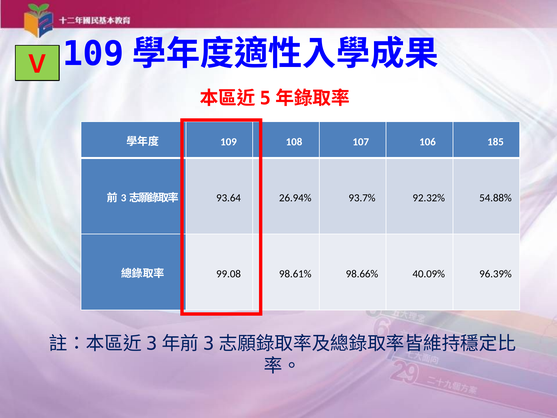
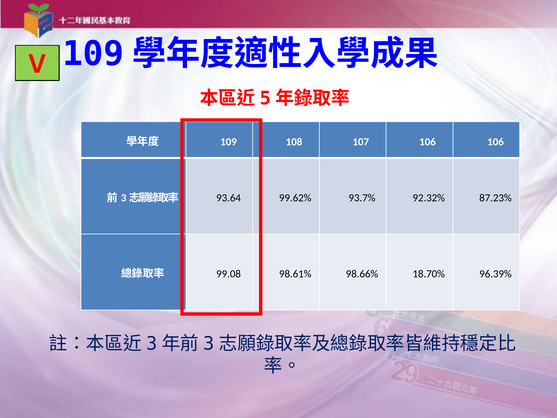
106 185: 185 -> 106 (496, 142)
26.94%: 26.94% -> 99.62% (295, 198)
54.88%: 54.88% -> 87.23% (496, 198)
40.09%: 40.09% -> 18.70% (429, 274)
